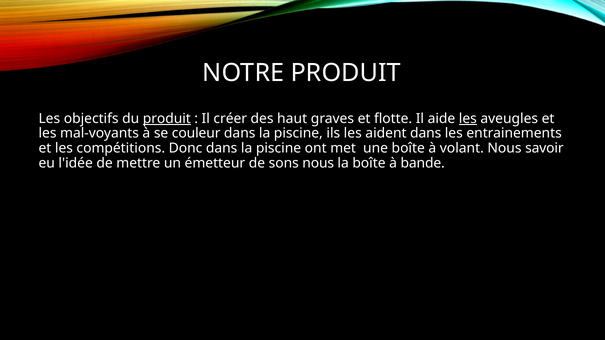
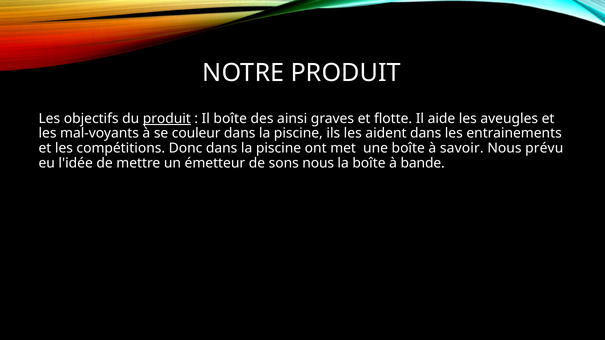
Il créer: créer -> boîte (230, 119)
haut: haut -> ainsi (292, 119)
les underline: present -> none (468, 119)
volant: volant -> savoir (462, 148)
savoir: savoir -> prévu (544, 148)
